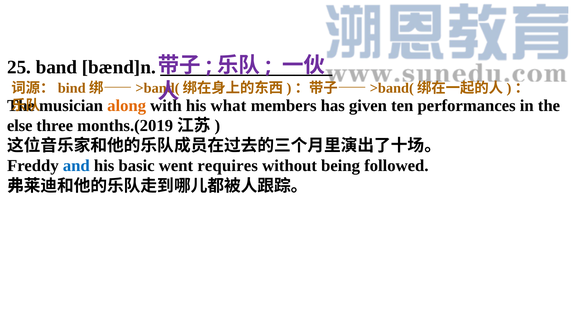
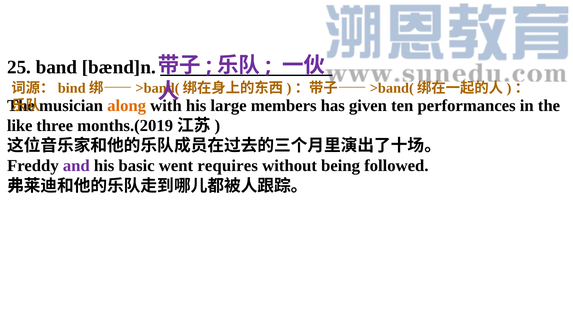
what: what -> large (229, 106)
else: else -> like (20, 126)
and colour: blue -> purple (76, 166)
